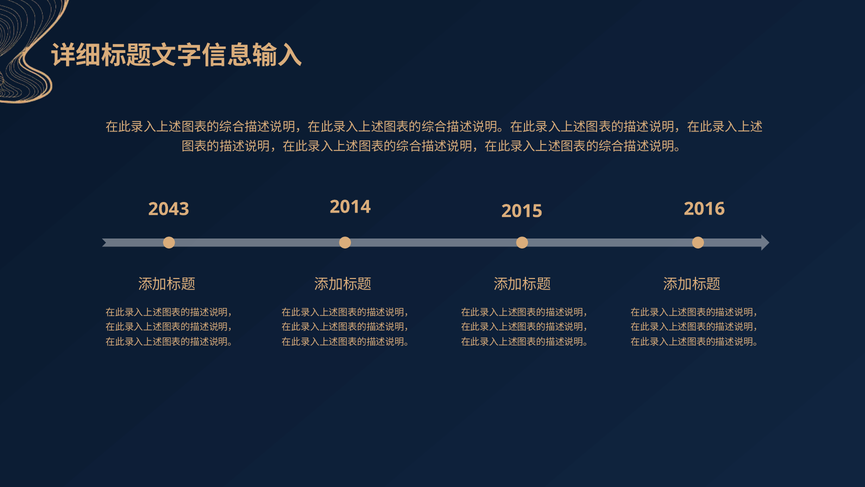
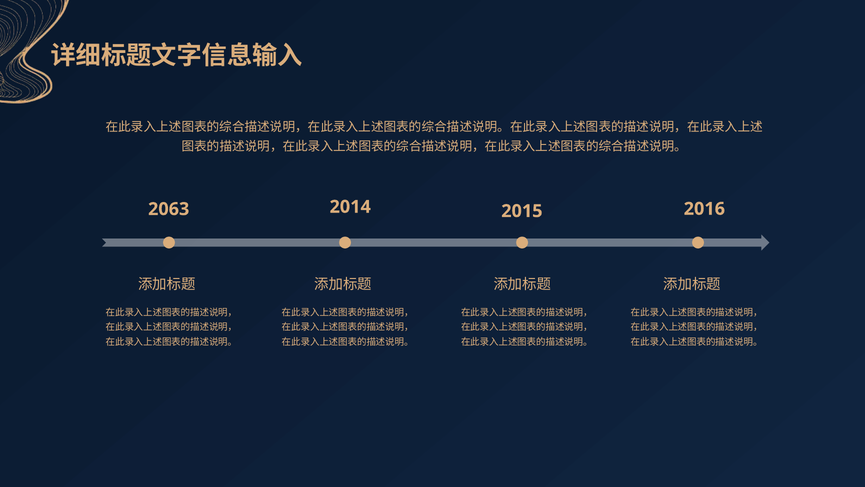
2043: 2043 -> 2063 (169, 209)
